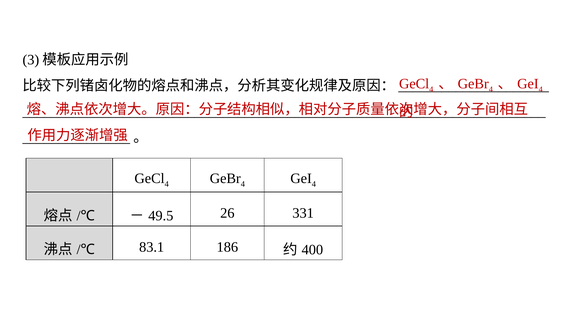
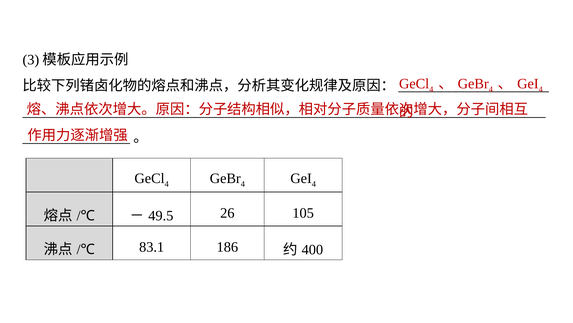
331: 331 -> 105 (303, 213)
